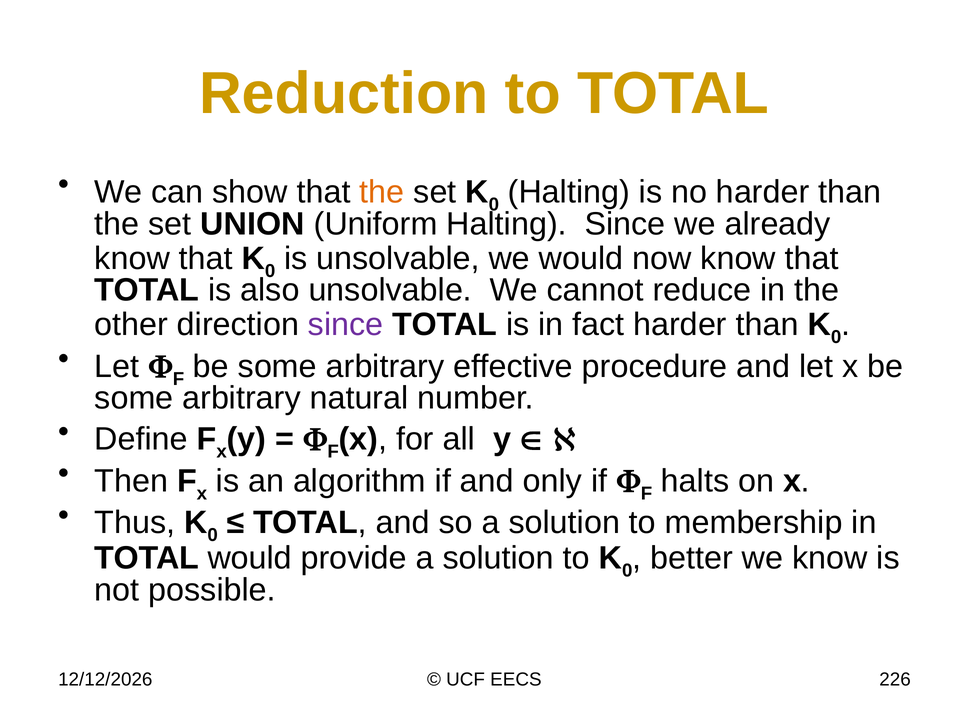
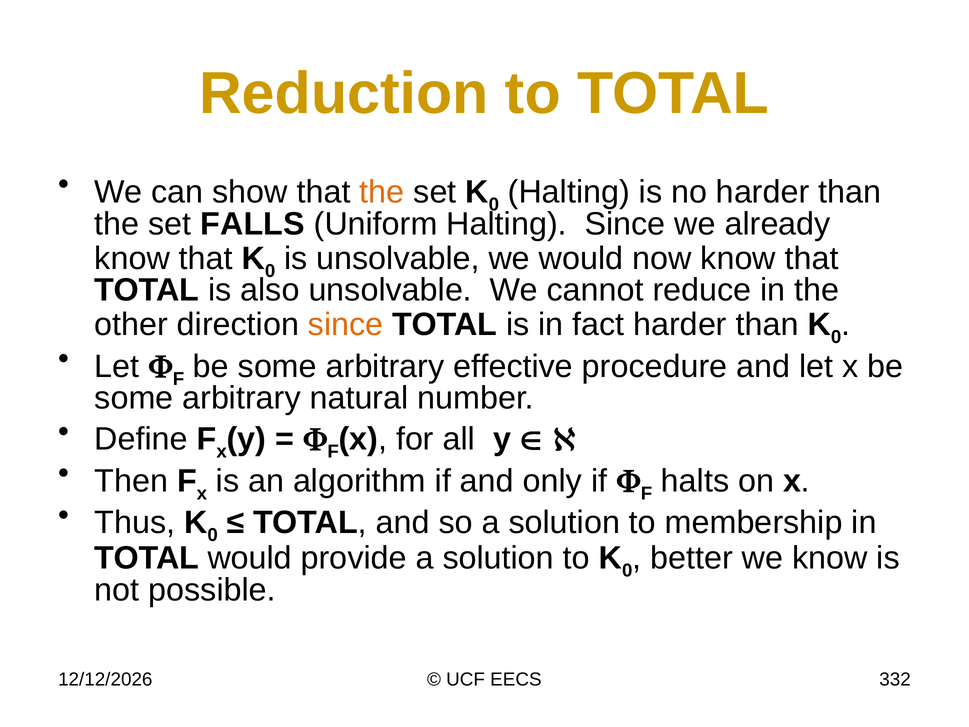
UNION: UNION -> FALLS (252, 224)
since colour: purple -> orange (346, 325)
226: 226 -> 332 (895, 679)
